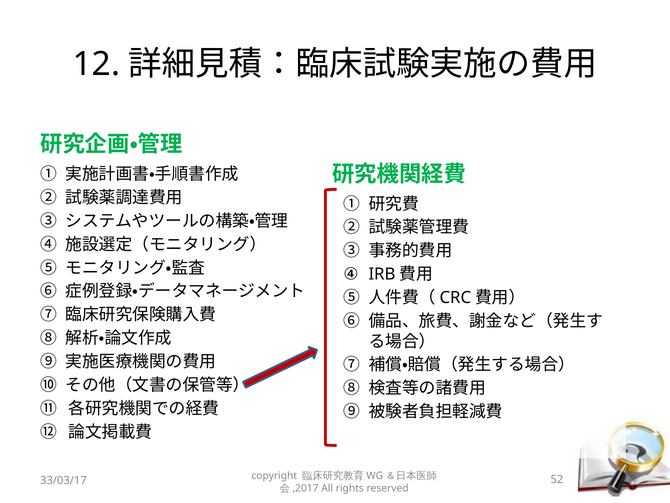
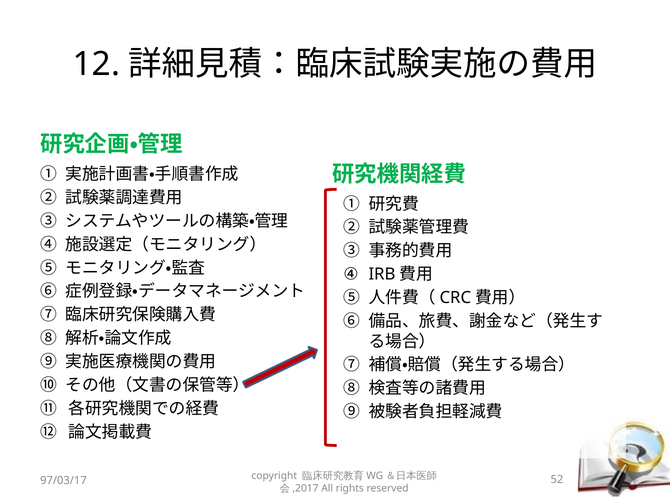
33/03/17: 33/03/17 -> 97/03/17 (63, 480)
